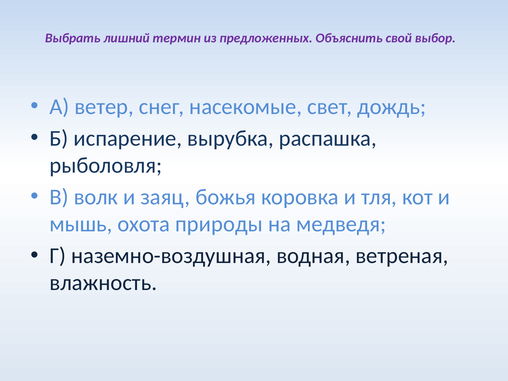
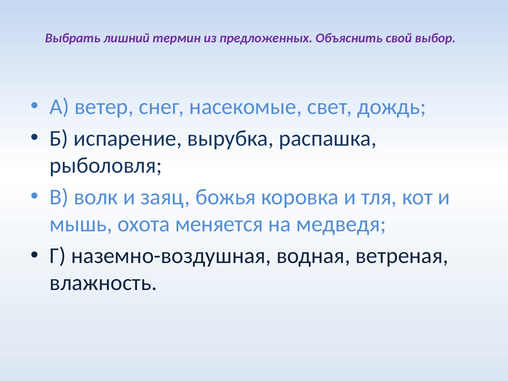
природы: природы -> меняется (219, 224)
